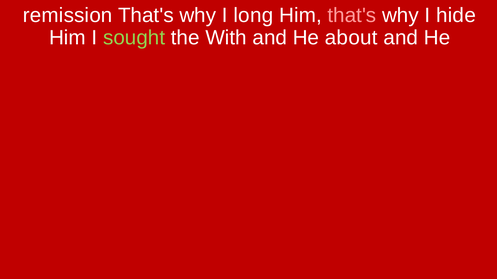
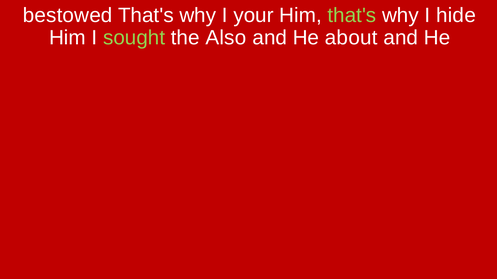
remission: remission -> bestowed (68, 15)
long: long -> your (253, 15)
that's colour: pink -> light green (352, 15)
With: With -> Also (226, 38)
